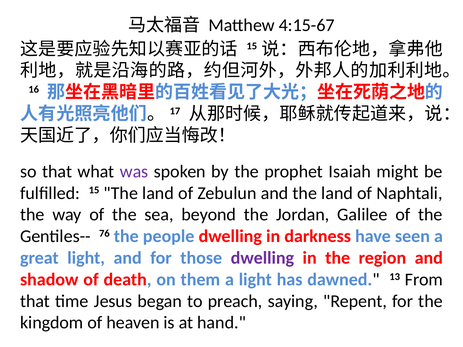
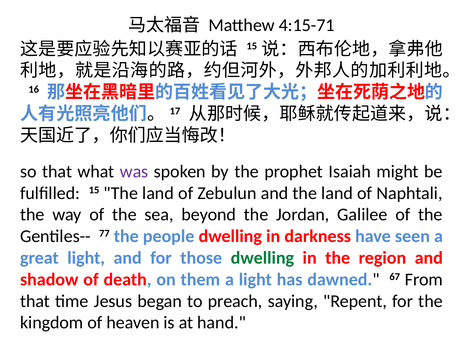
4:15-67: 4:15-67 -> 4:15-71 (307, 25)
76: 76 -> 77 (104, 234)
dwelling colour: purple -> green (262, 258)
13: 13 -> 67 (395, 277)
